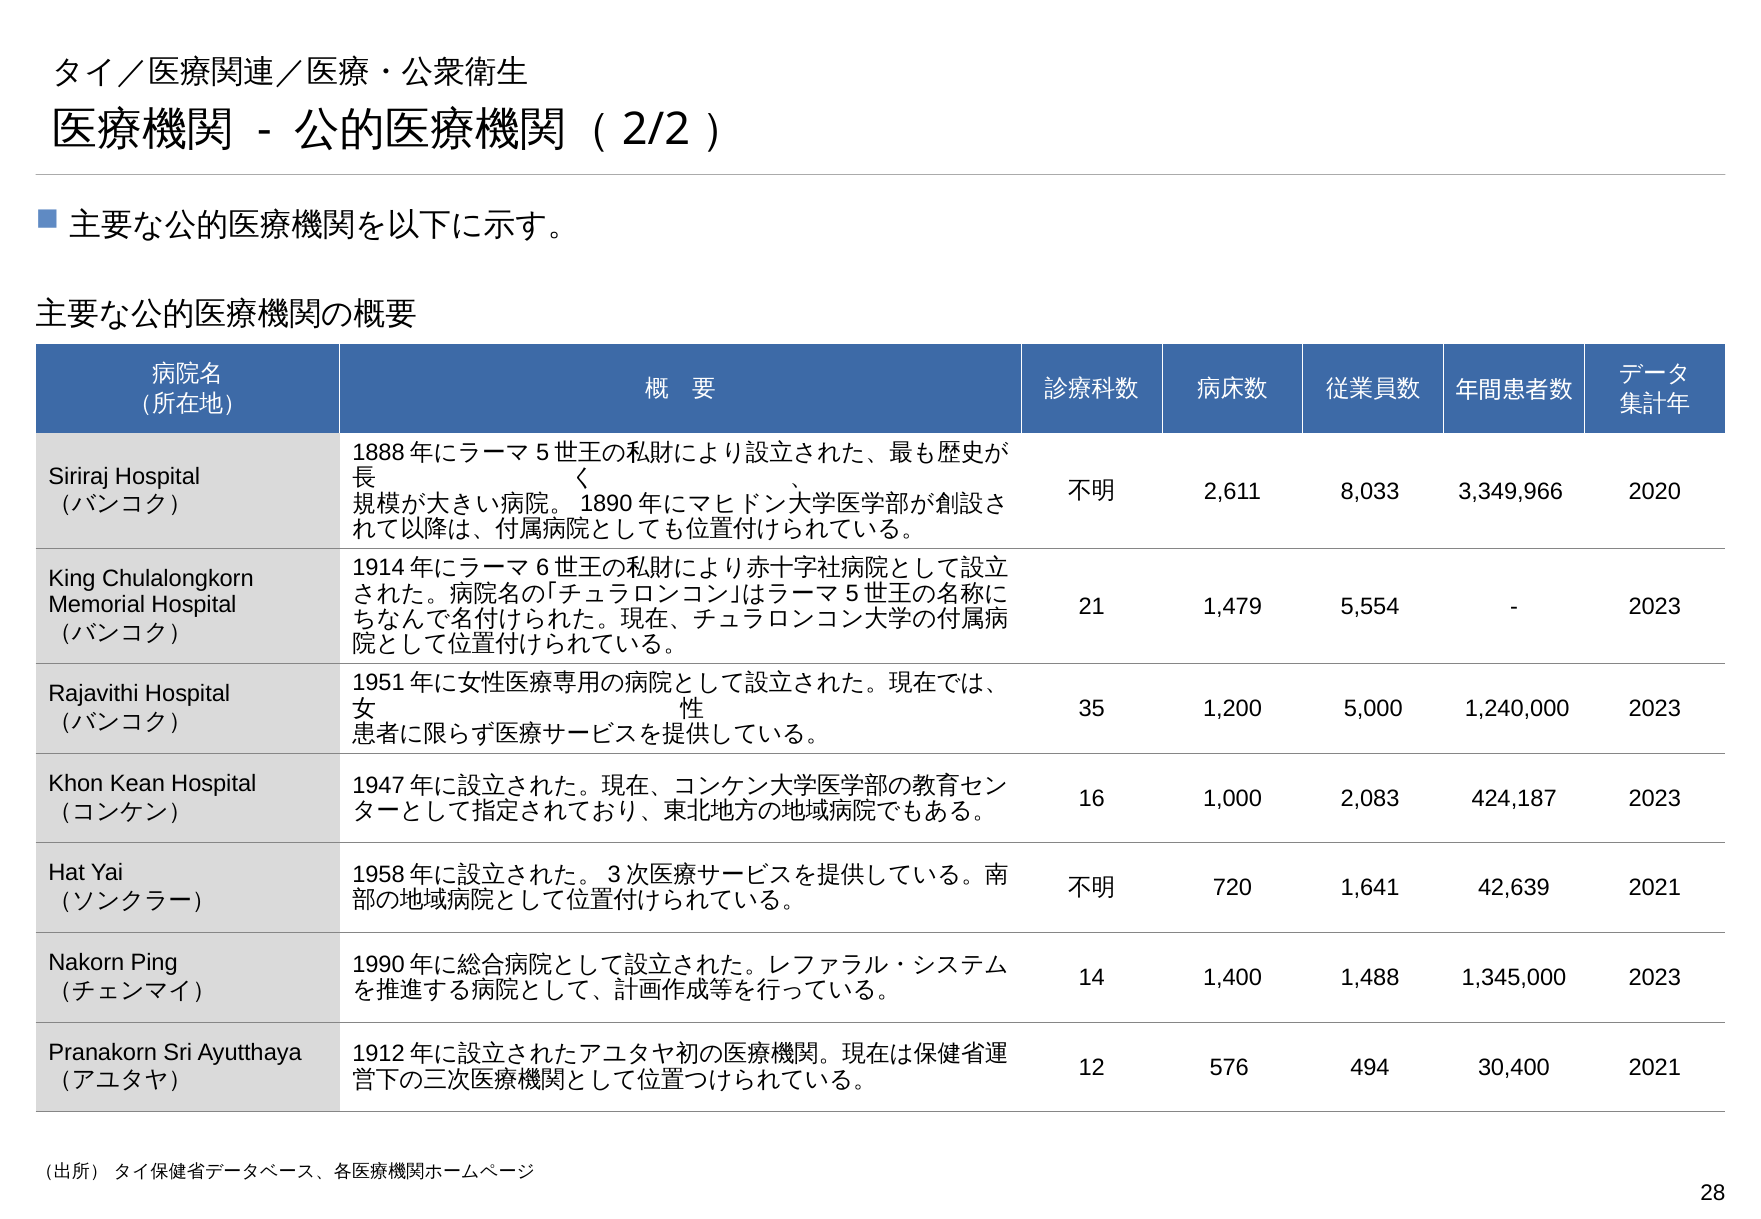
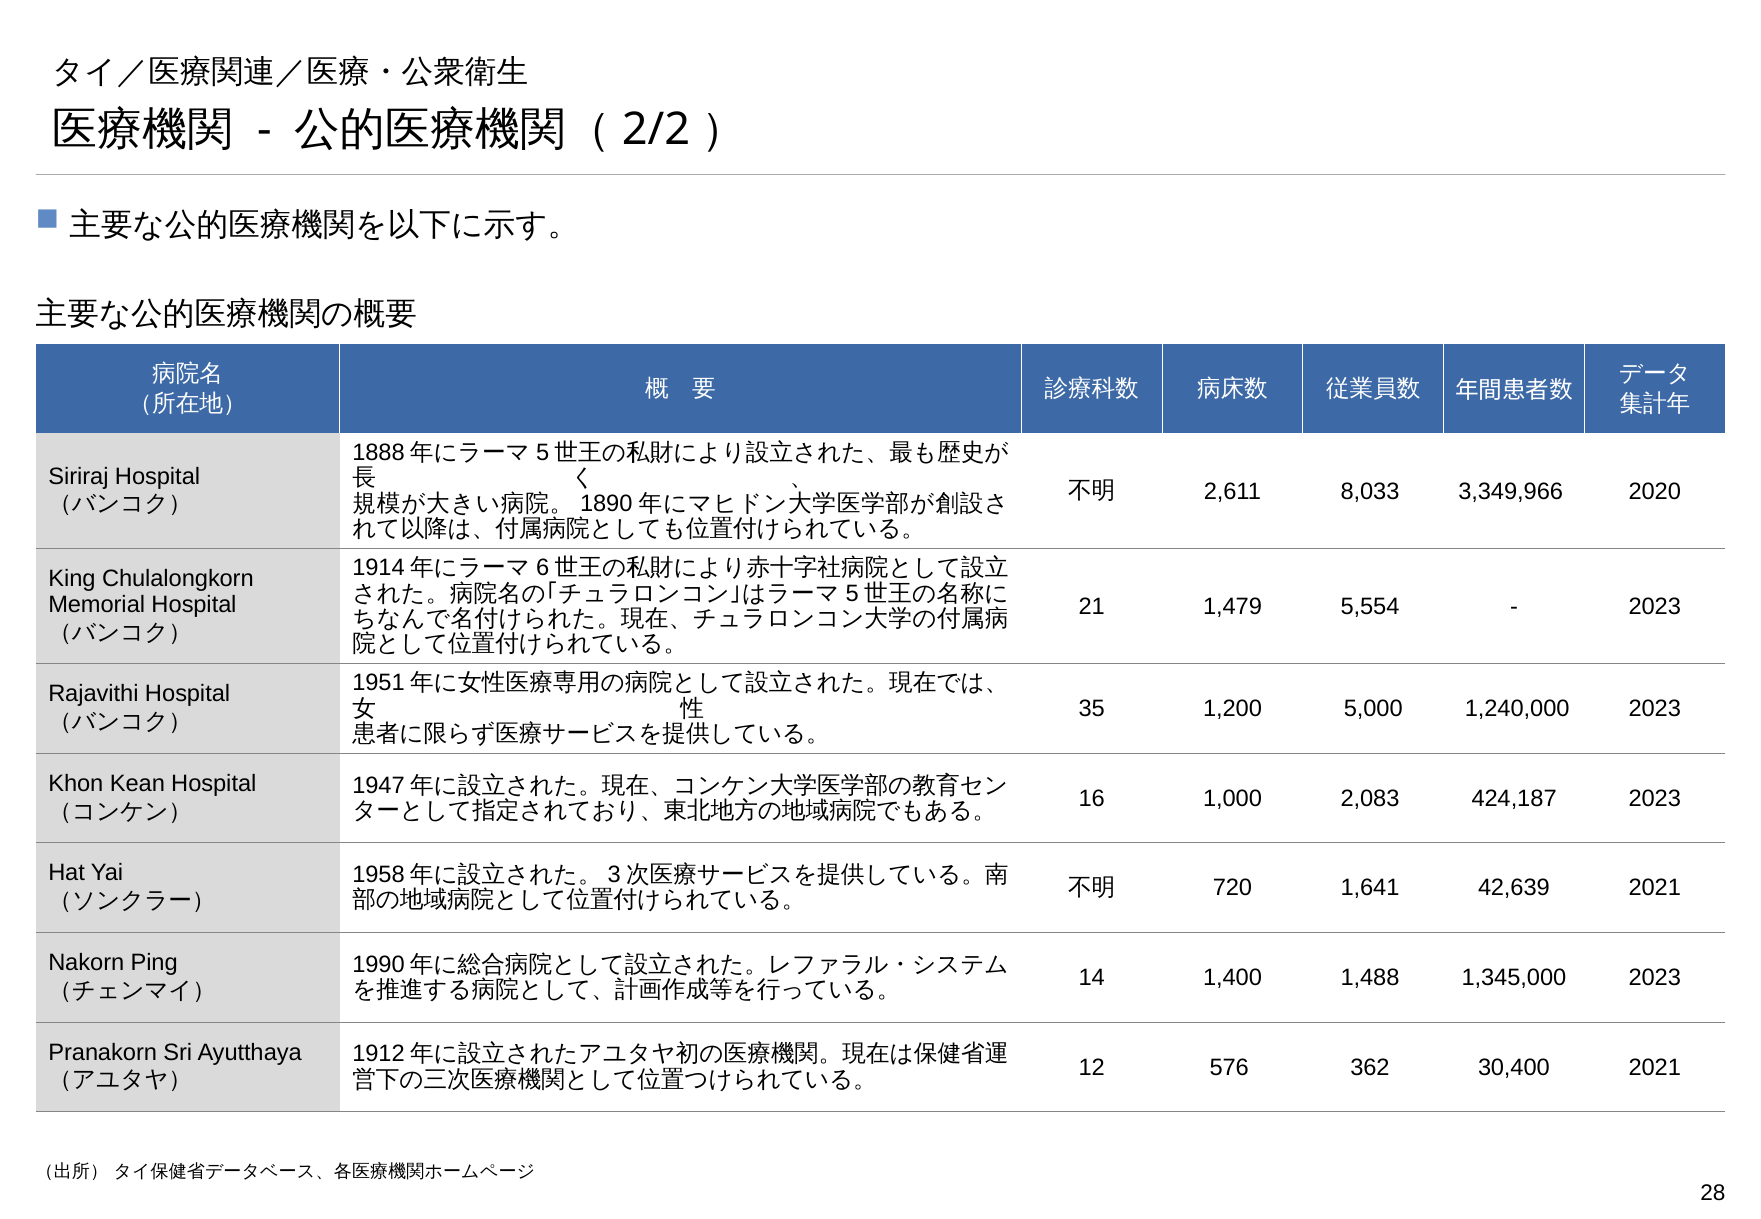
494: 494 -> 362 (1370, 1067)
